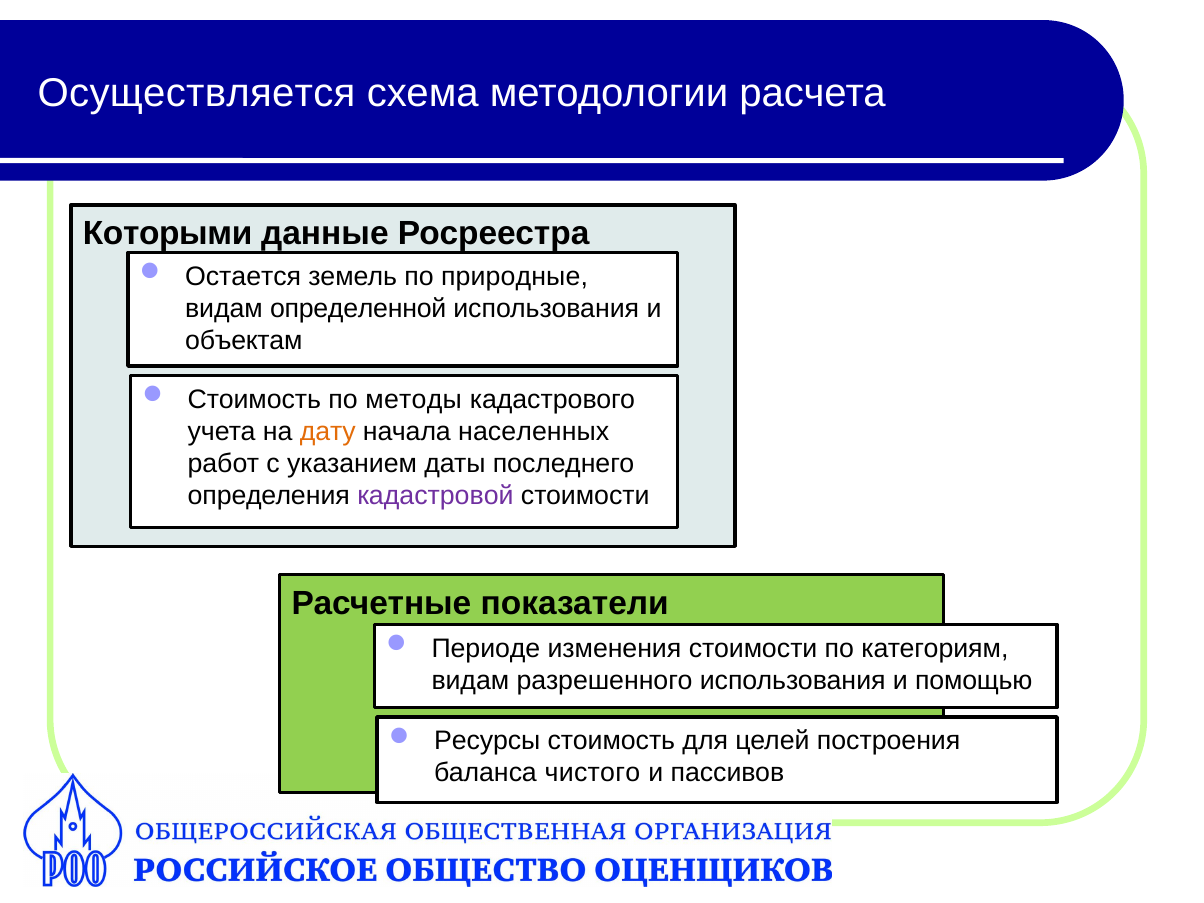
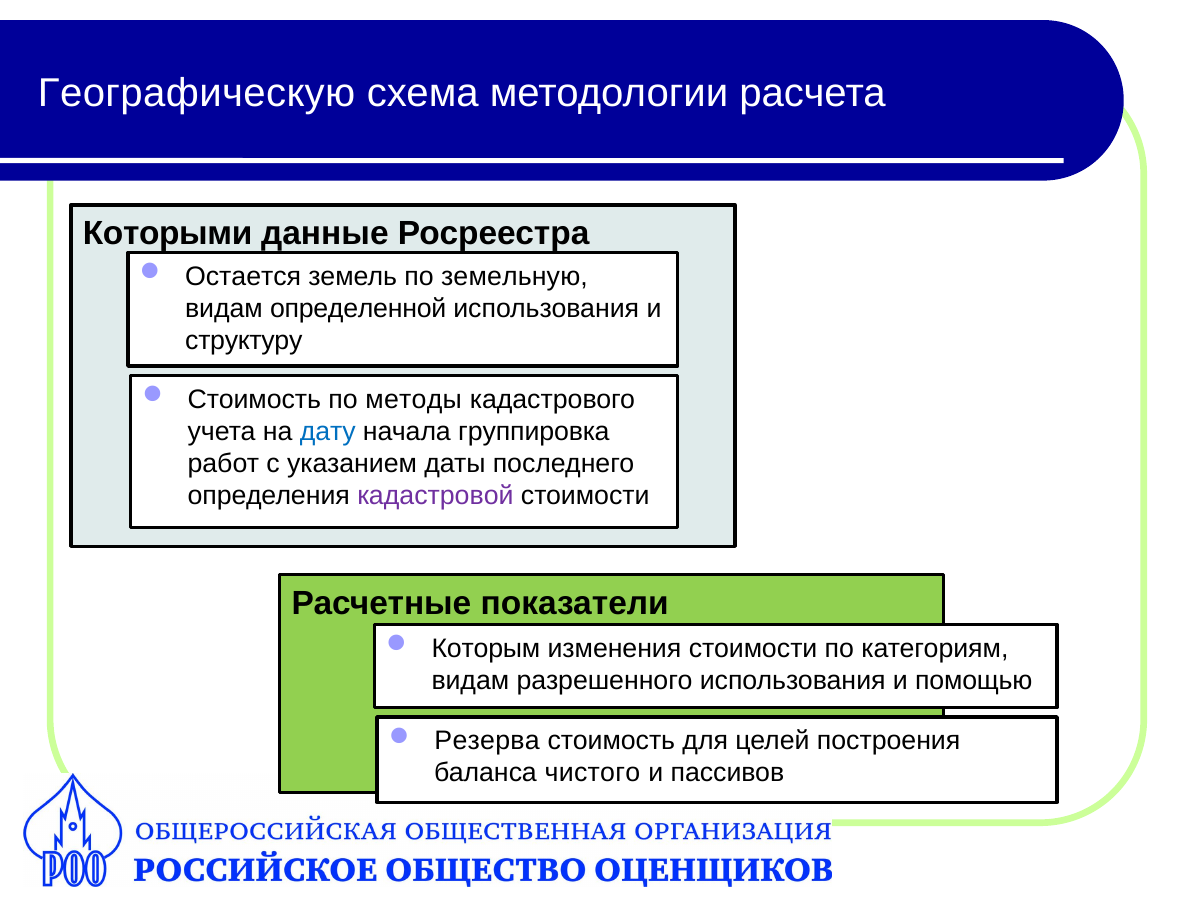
Осуществляется: Осуществляется -> Географическую (197, 93)
природные: природные -> земельную (514, 276)
объектам: объектам -> структуру (244, 340)
дату colour: orange -> blue (328, 432)
населенных: населенных -> группировка (534, 432)
Периоде: Периоде -> Которым (486, 648)
Ресурсы: Ресурсы -> Резерва (487, 741)
